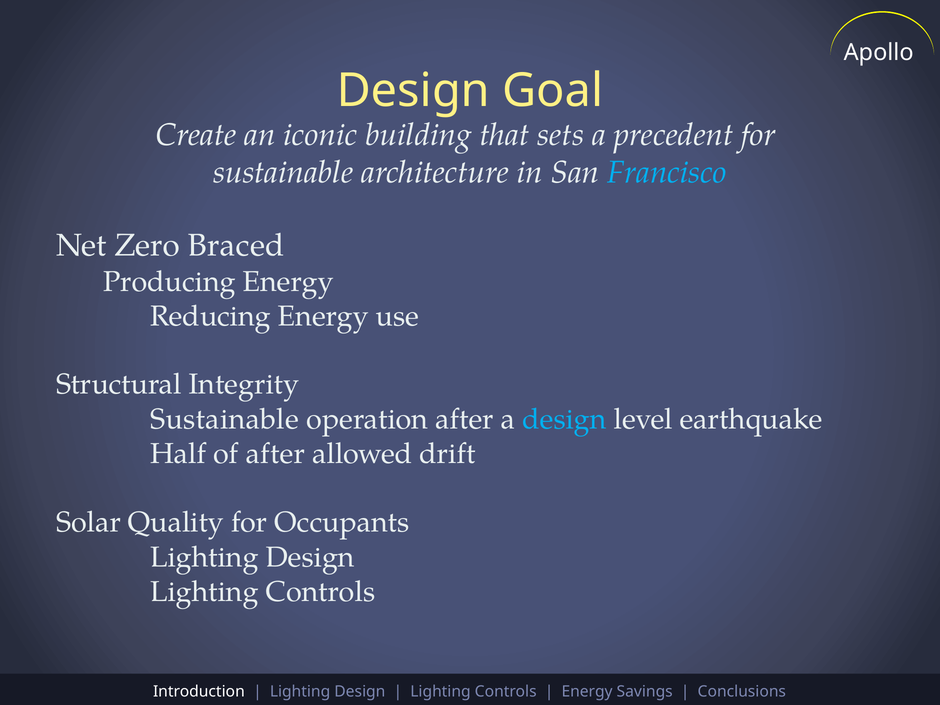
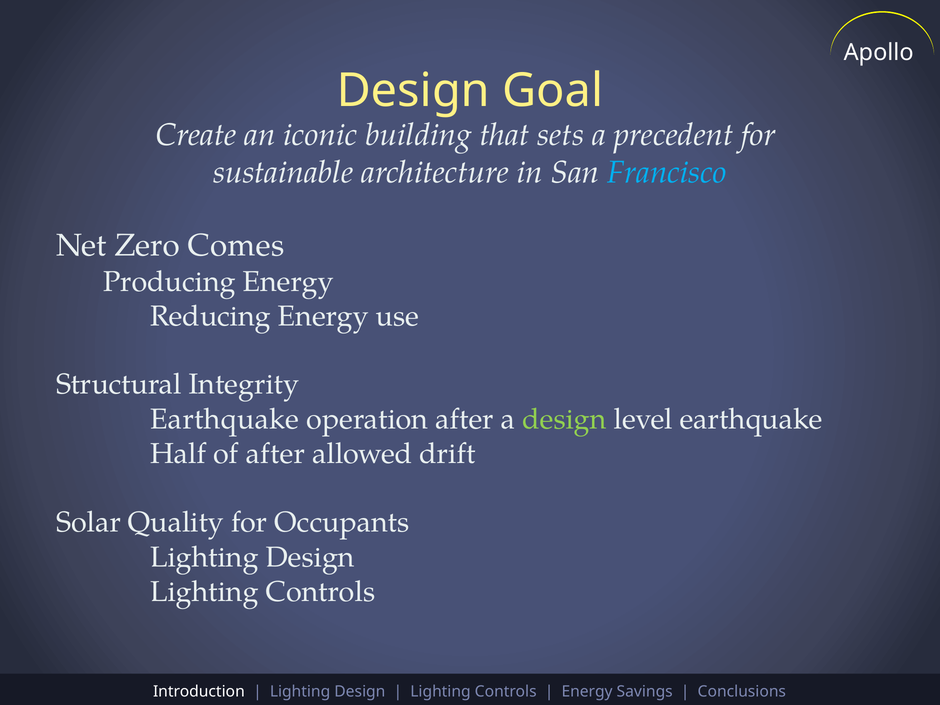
Braced: Braced -> Comes (236, 245)
Sustainable: Sustainable -> Earthquake (225, 420)
design colour: light blue -> light green (564, 420)
